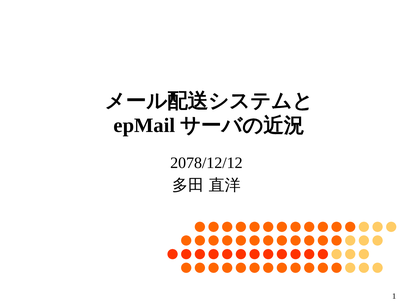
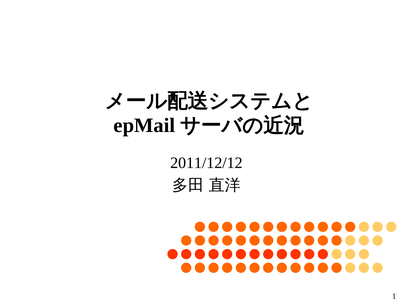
2078/12/12: 2078/12/12 -> 2011/12/12 (206, 163)
